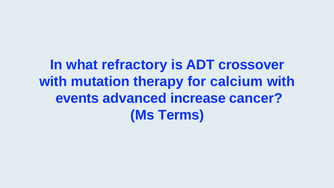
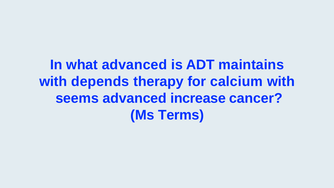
what refractory: refractory -> advanced (134, 65)
crossover: crossover -> maintains (251, 65)
mutation: mutation -> depends (100, 82)
events: events -> seems (77, 98)
